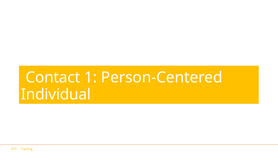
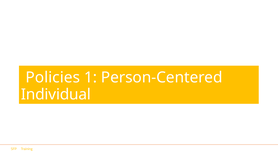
Contact: Contact -> Policies (53, 78)
